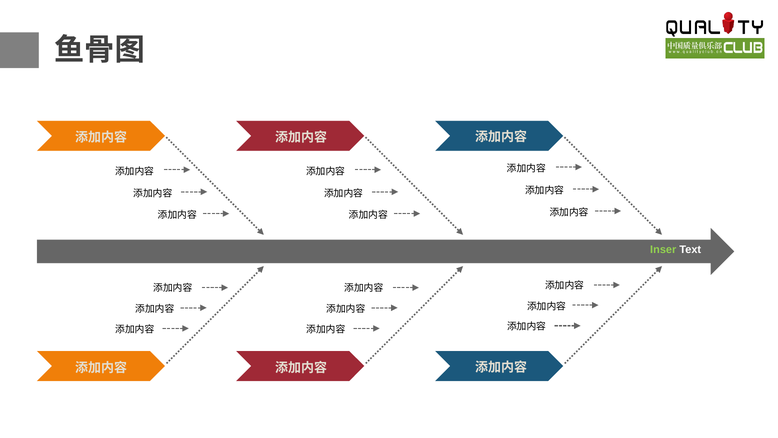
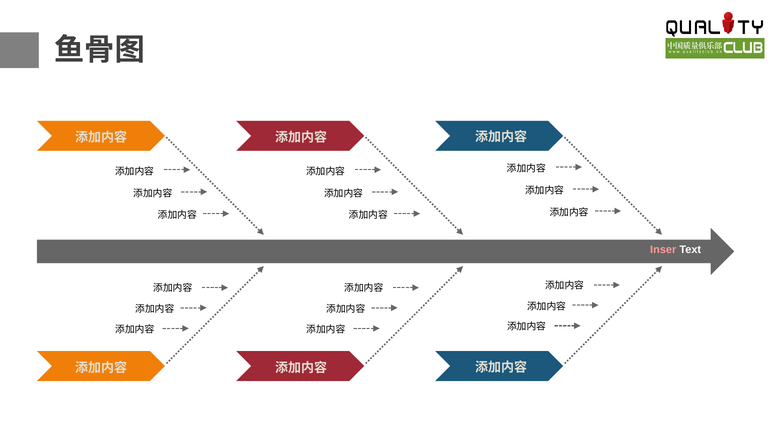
Inser colour: light green -> pink (663, 250)
